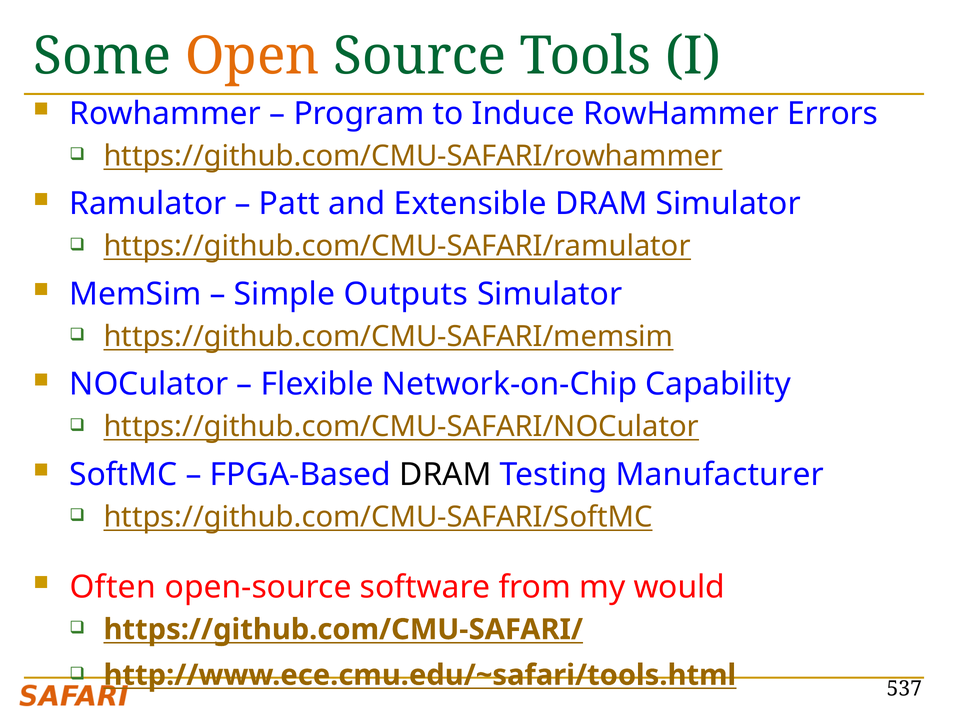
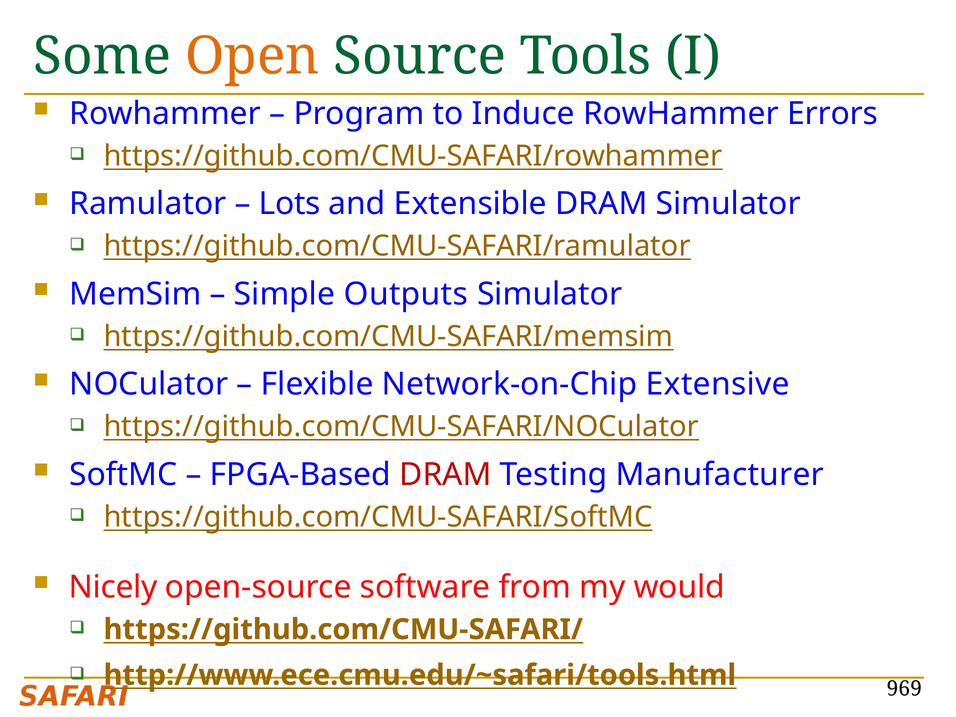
Patt: Patt -> Lots (290, 204)
Capability: Capability -> Extensive (718, 384)
DRAM colour: black -> red (445, 475)
Often: Often -> Nicely (113, 587)
537: 537 -> 969 (904, 689)
